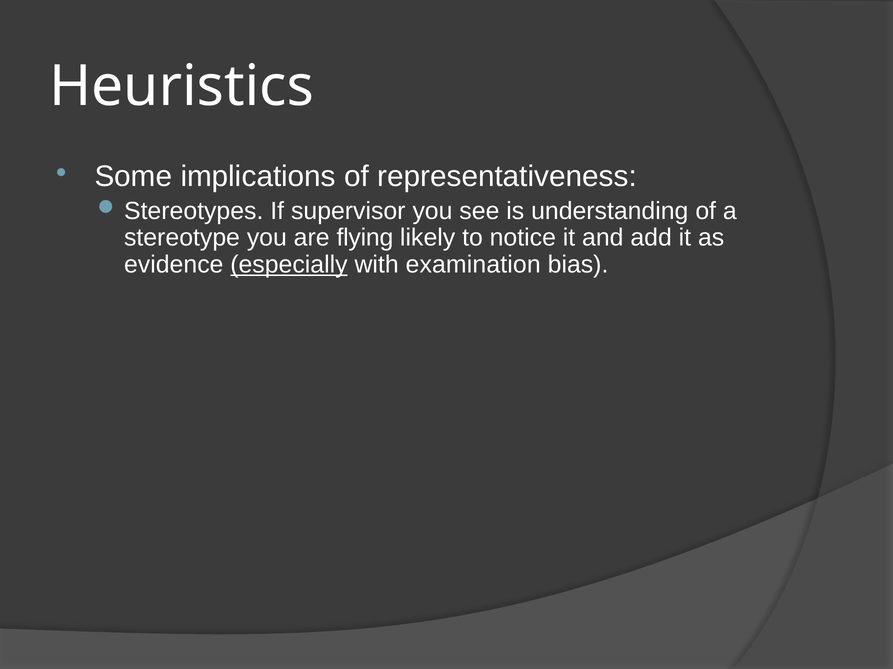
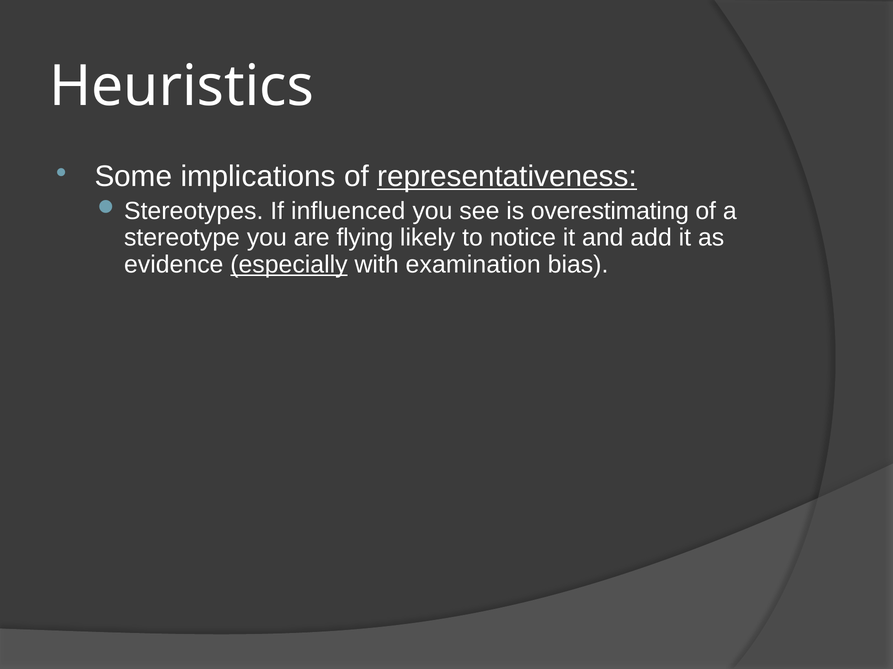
representativeness underline: none -> present (507, 177)
supervisor: supervisor -> influenced (348, 211)
understanding: understanding -> overestimating (610, 211)
